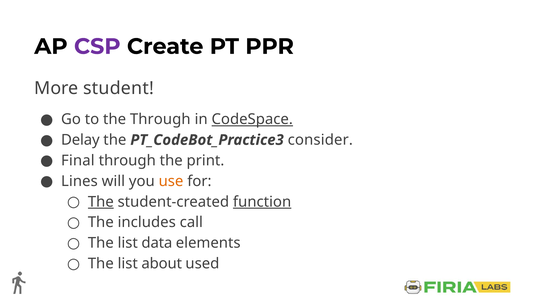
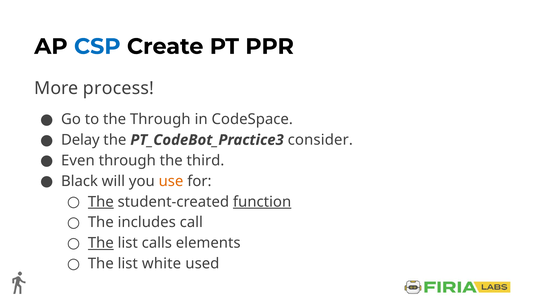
CSP colour: purple -> blue (97, 46)
student: student -> process (118, 88)
CodeSpace underline: present -> none (252, 119)
Final: Final -> Even (78, 160)
print: print -> third (205, 160)
Lines: Lines -> Black (79, 181)
The underline: none -> present (101, 243)
data: data -> calls (157, 243)
about: about -> white (162, 263)
